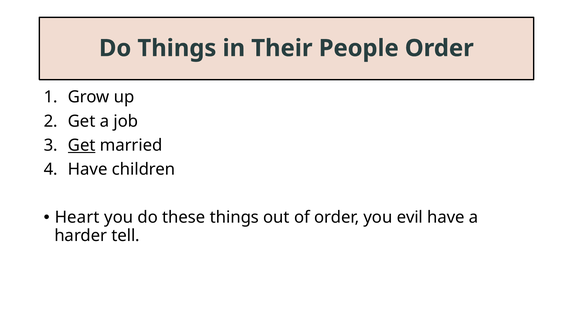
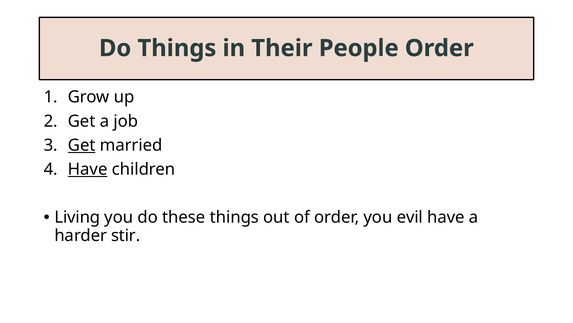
Have underline: none -> present (88, 169)
Heart: Heart -> Living (77, 217)
tell: tell -> stir (126, 235)
